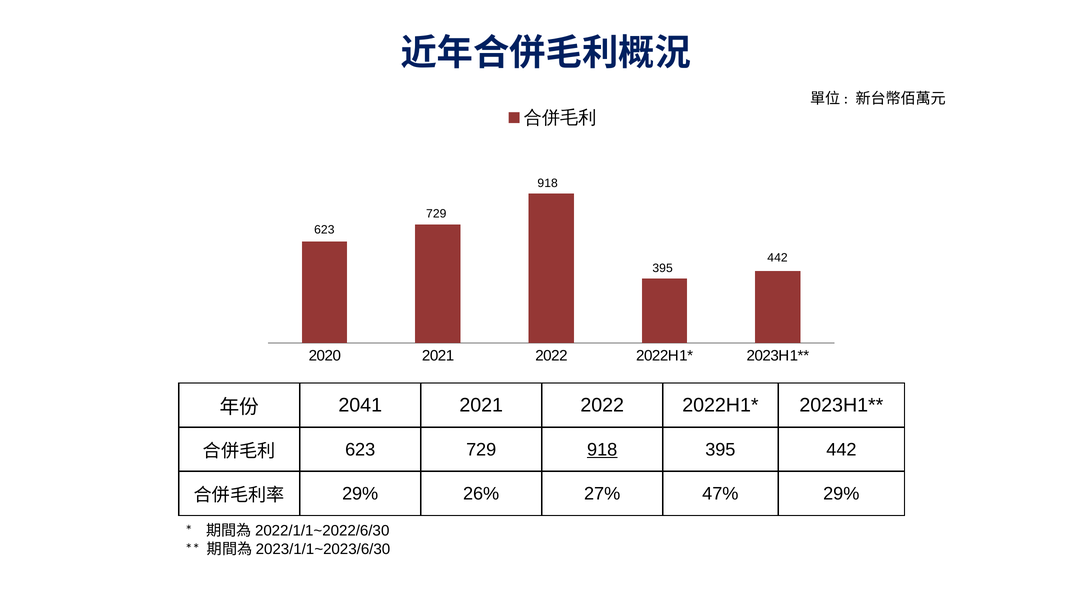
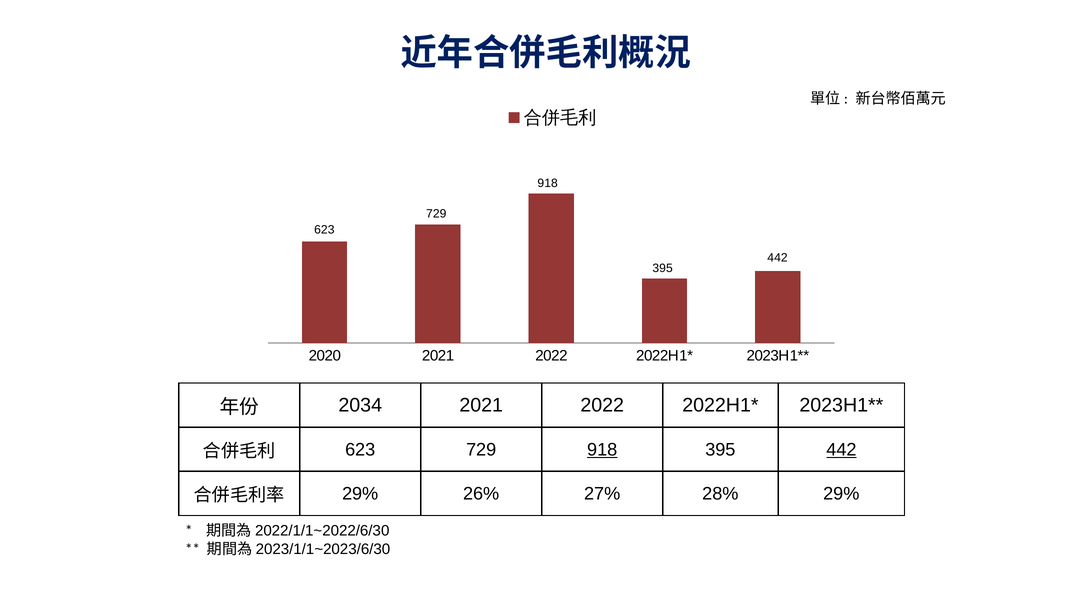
2041: 2041 -> 2034 (360, 406)
442 underline: none -> present (841, 450)
47%: 47% -> 28% (720, 494)
